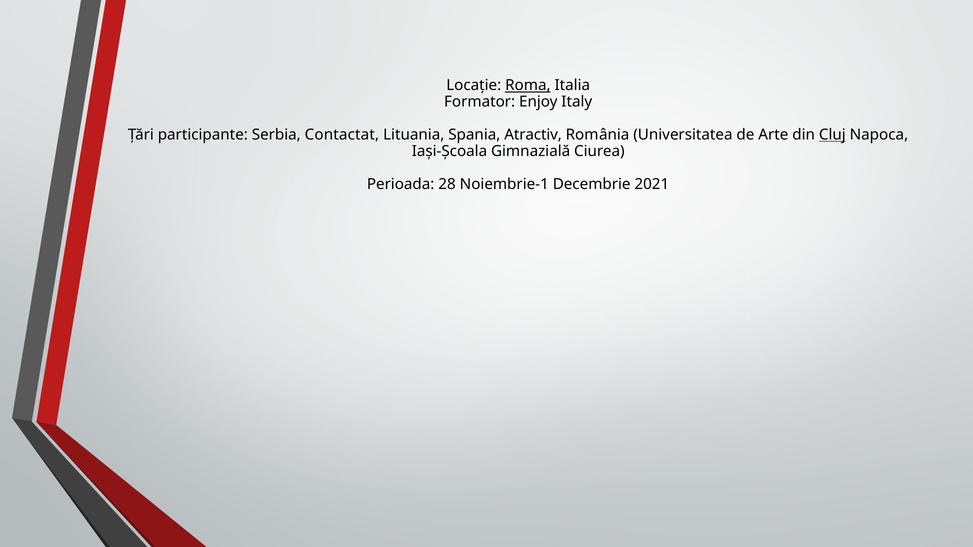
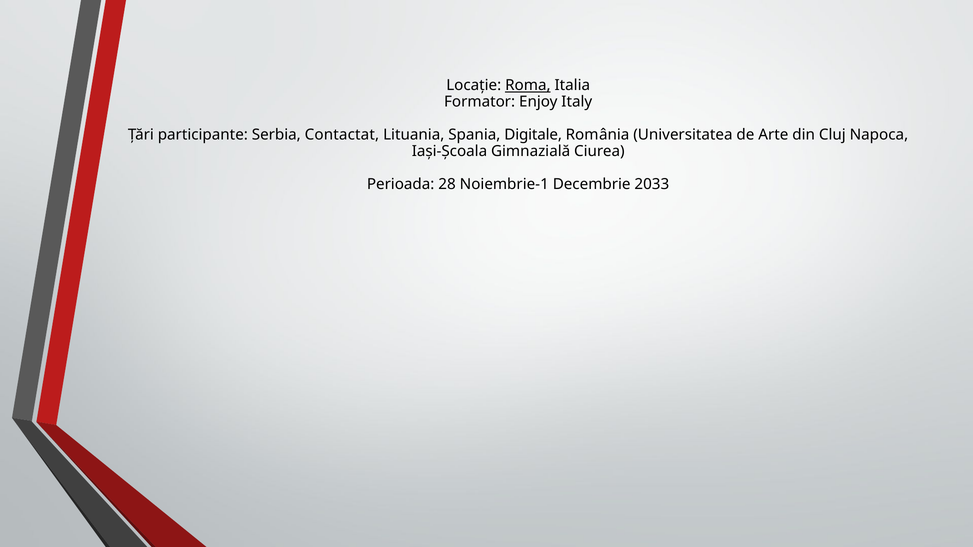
Atractiv: Atractiv -> Digitale (533, 135)
Cluj underline: present -> none (832, 135)
2021: 2021 -> 2033 (652, 184)
